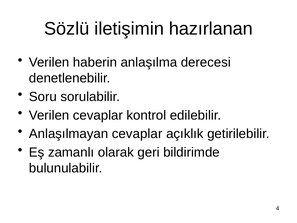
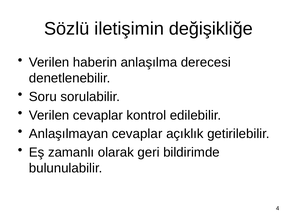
hazırlanan: hazırlanan -> değişikliğe (211, 29)
